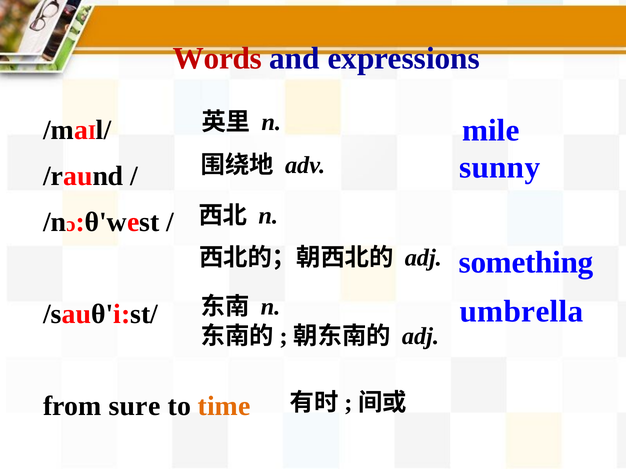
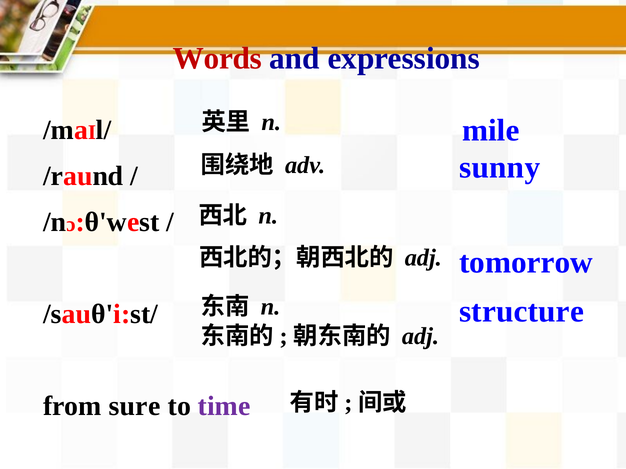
something: something -> tomorrow (526, 263)
umbrella: umbrella -> structure (521, 312)
time colour: orange -> purple (224, 407)
